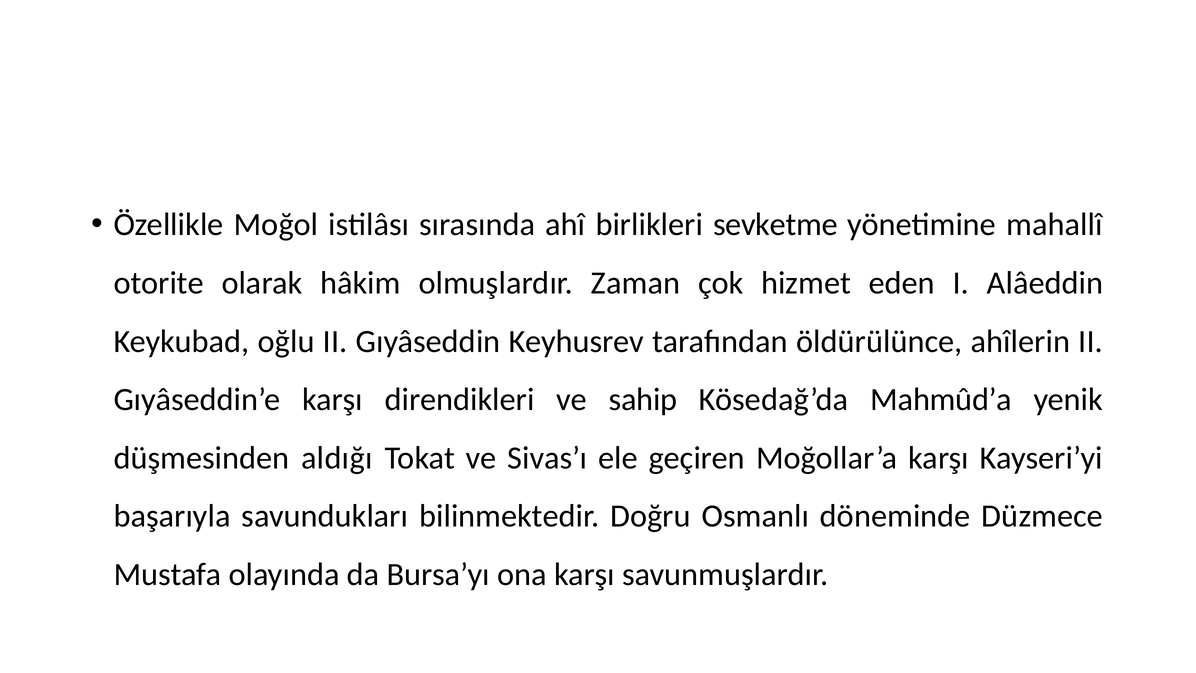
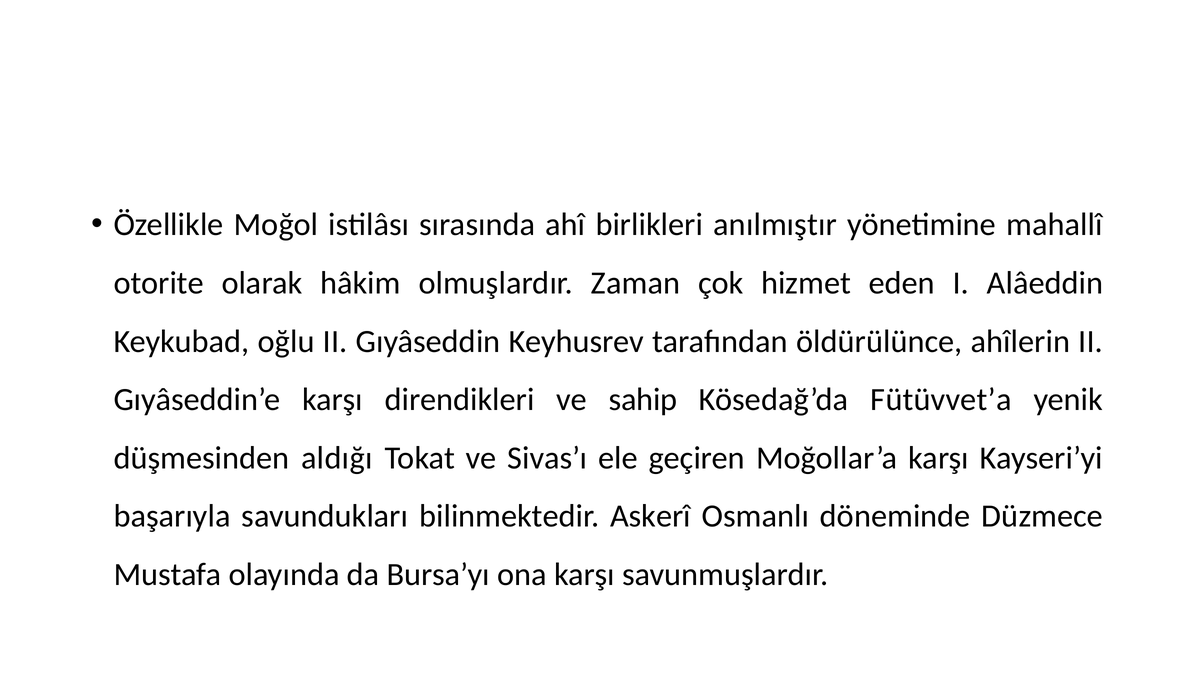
sevketme: sevketme -> anılmıştır (775, 225)
Mahmûd’a: Mahmûd’a -> Fütüvvet’a (941, 399)
Doğru: Doğru -> Askerî (650, 516)
